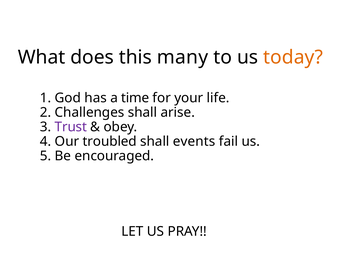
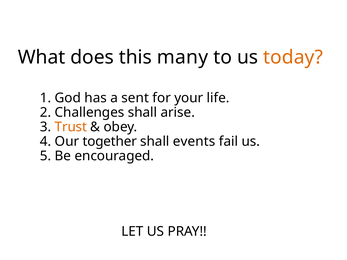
time: time -> sent (135, 98)
Trust colour: purple -> orange (71, 127)
troubled: troubled -> together (110, 142)
